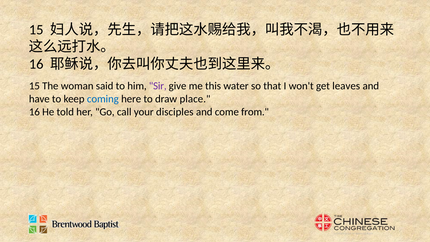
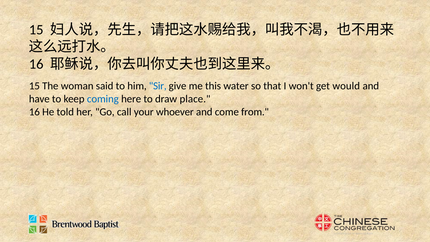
Sir colour: purple -> blue (158, 86)
leaves: leaves -> would (346, 86)
disciples: disciples -> whoever (175, 112)
